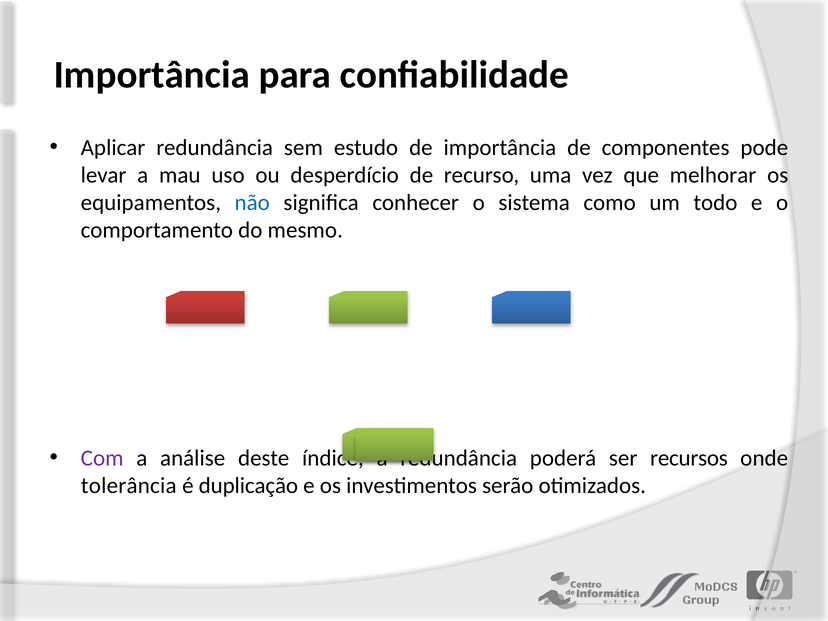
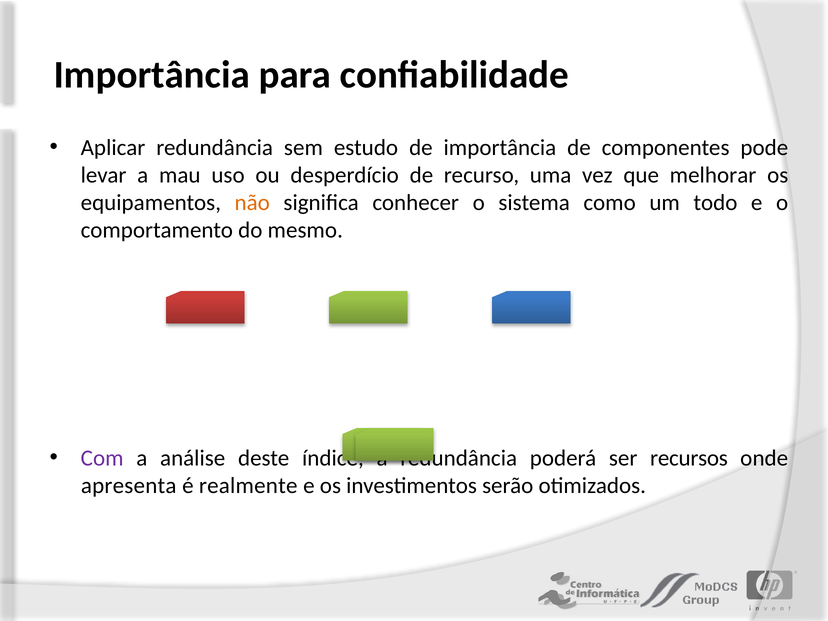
não colour: blue -> orange (252, 203)
tolerância: tolerância -> apresenta (129, 486)
duplicação: duplicação -> realmente (248, 486)
